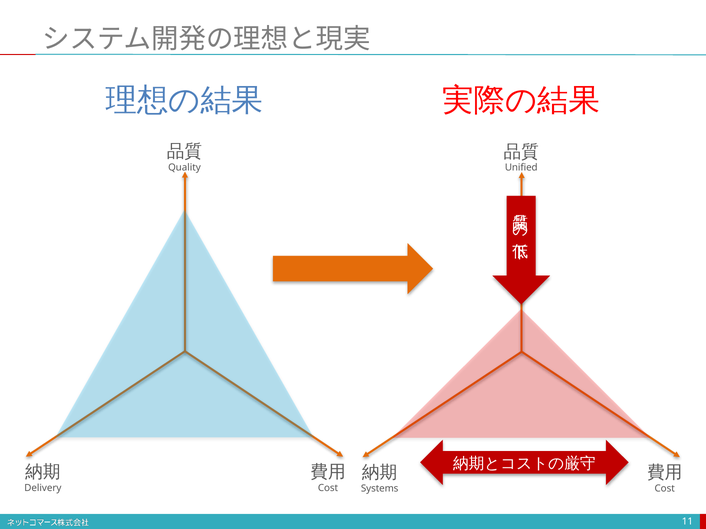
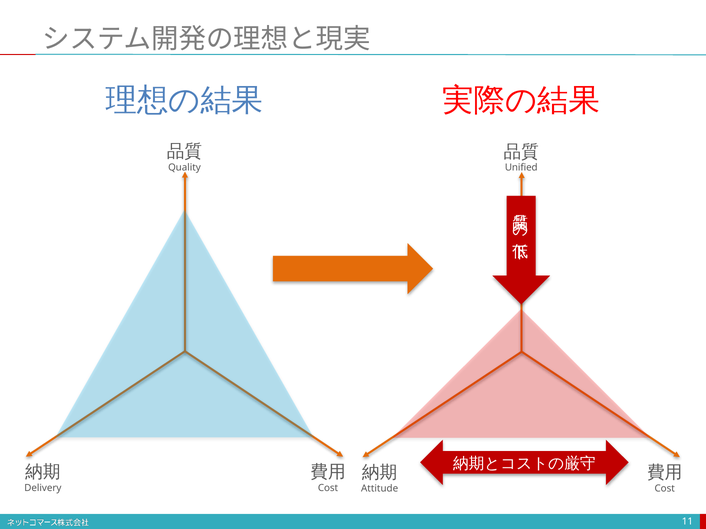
Systems: Systems -> Attitude (380, 489)
